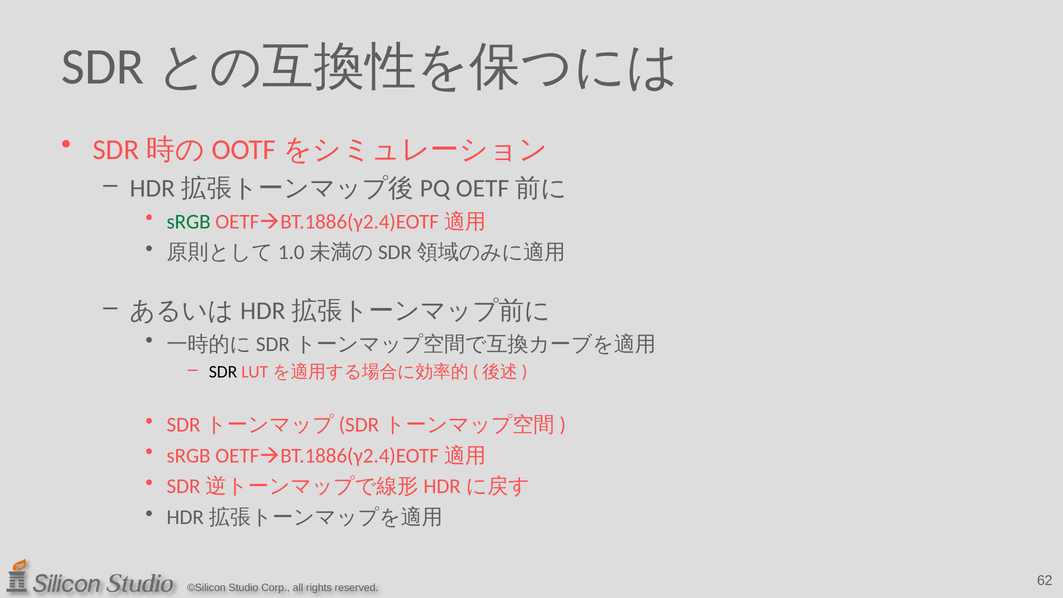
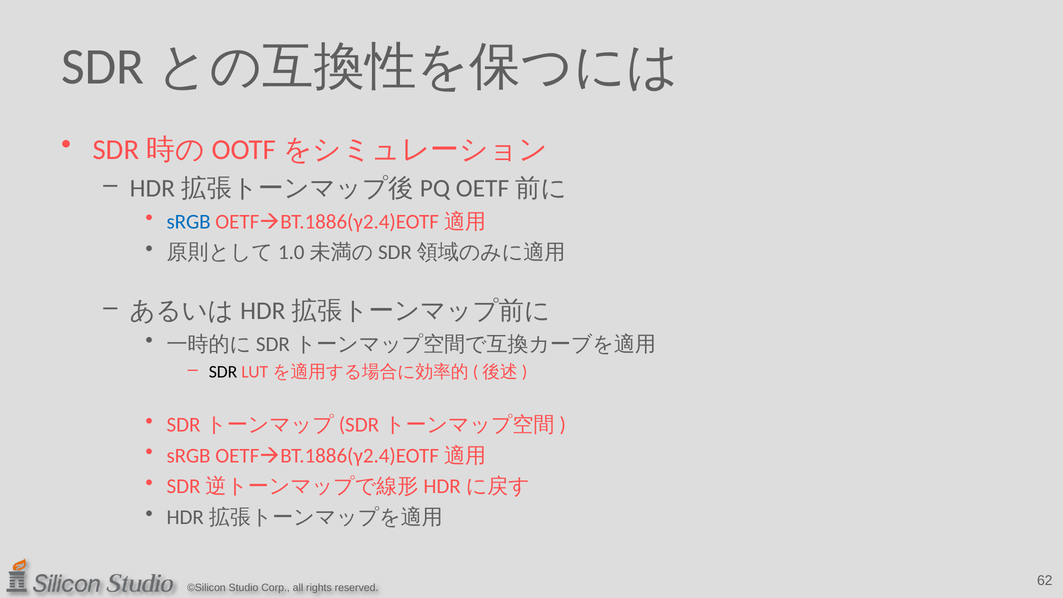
sRGB colour: green -> blue (189, 222)
